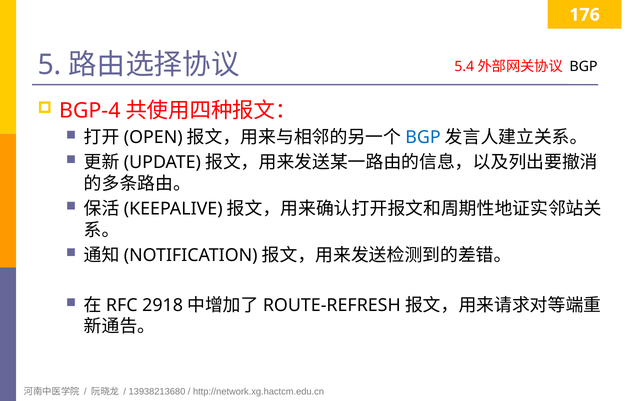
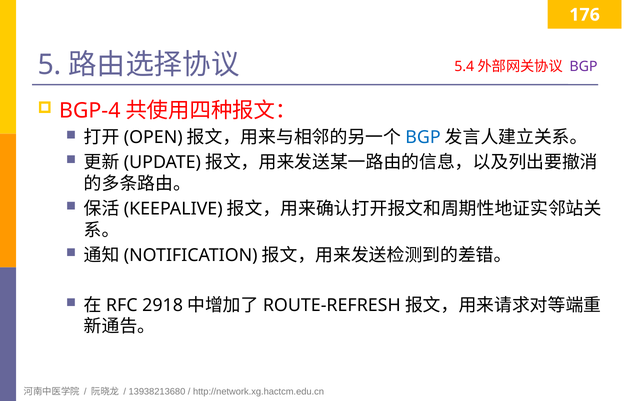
BGP colour: black -> purple (583, 66)
